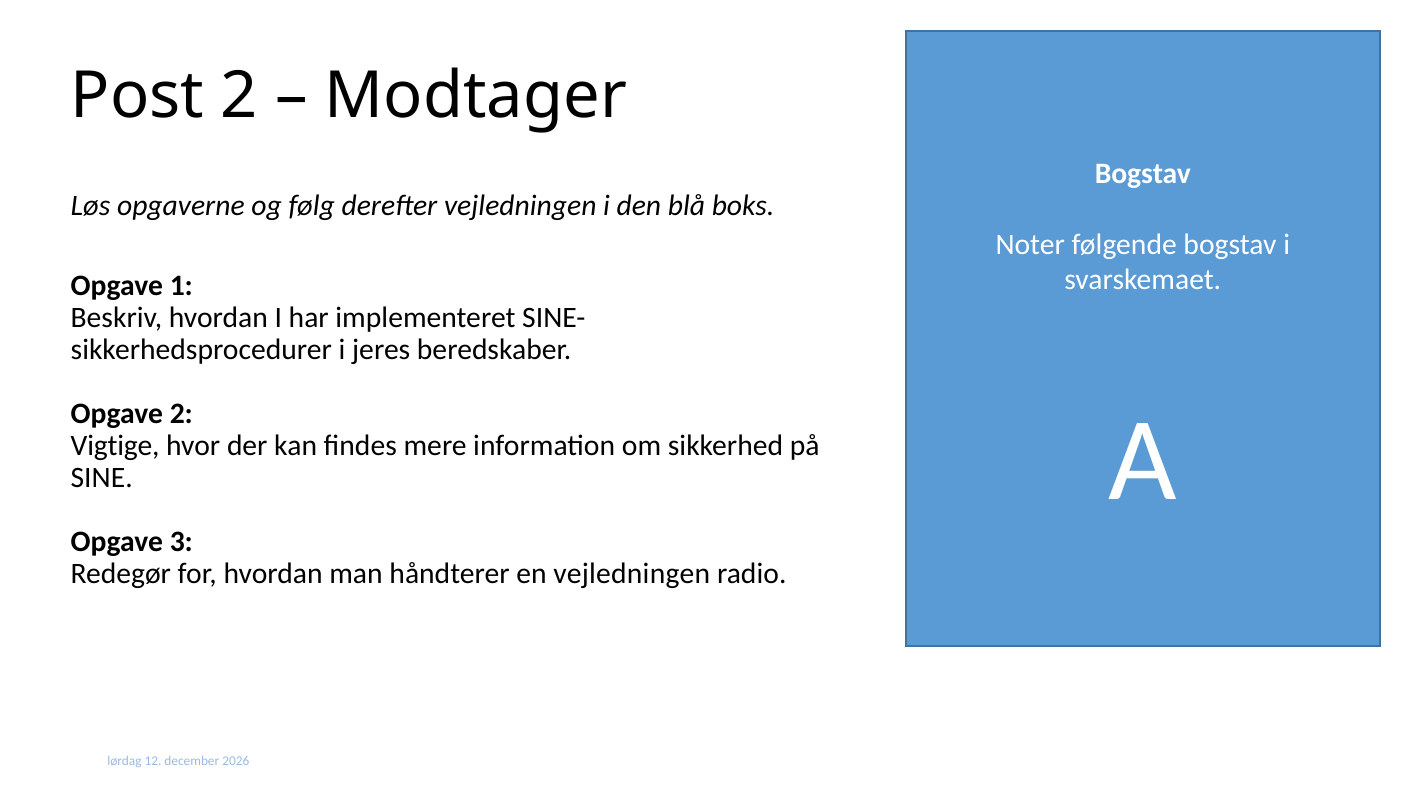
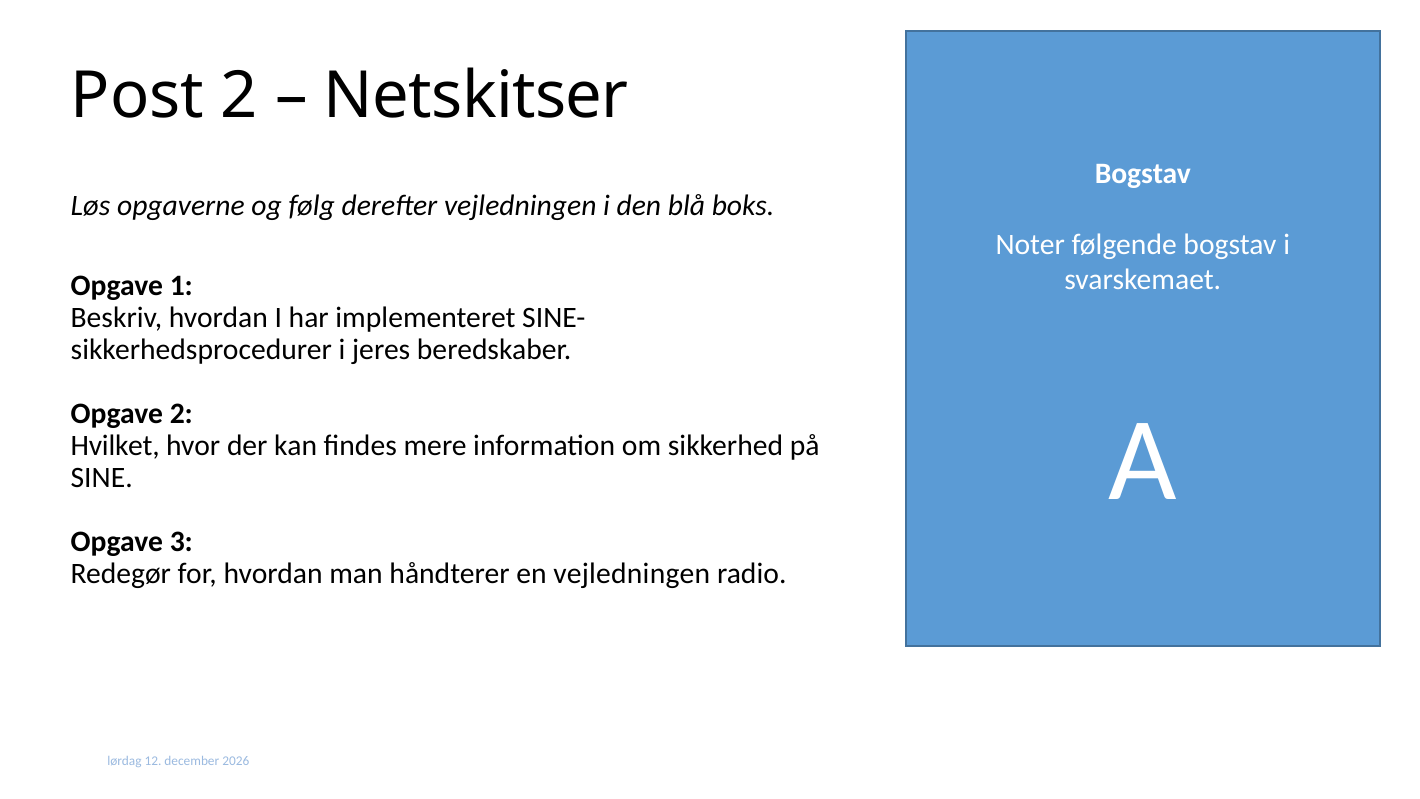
Modtager: Modtager -> Netskitser (476, 96)
Vigtige: Vigtige -> Hvilket (115, 445)
